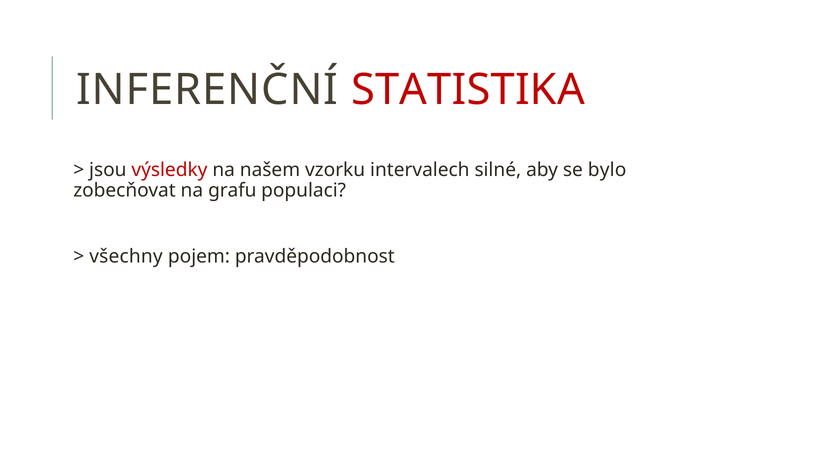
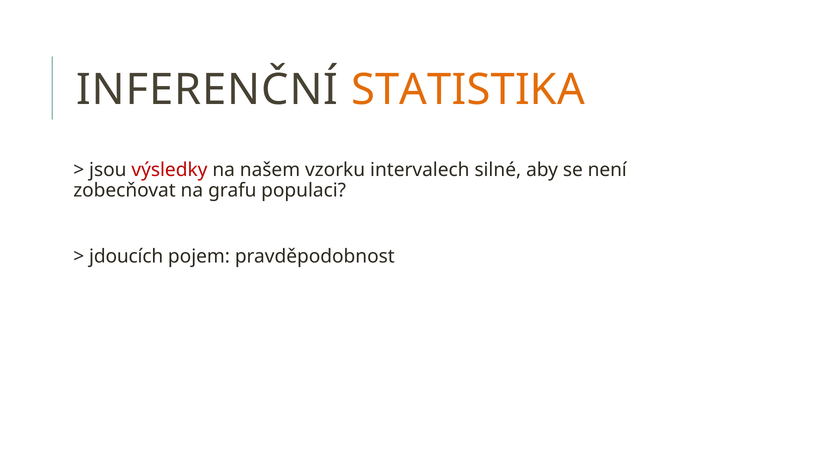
STATISTIKA colour: red -> orange (468, 90)
bylo: bylo -> není (607, 170)
všechny: všechny -> jdoucích (126, 256)
